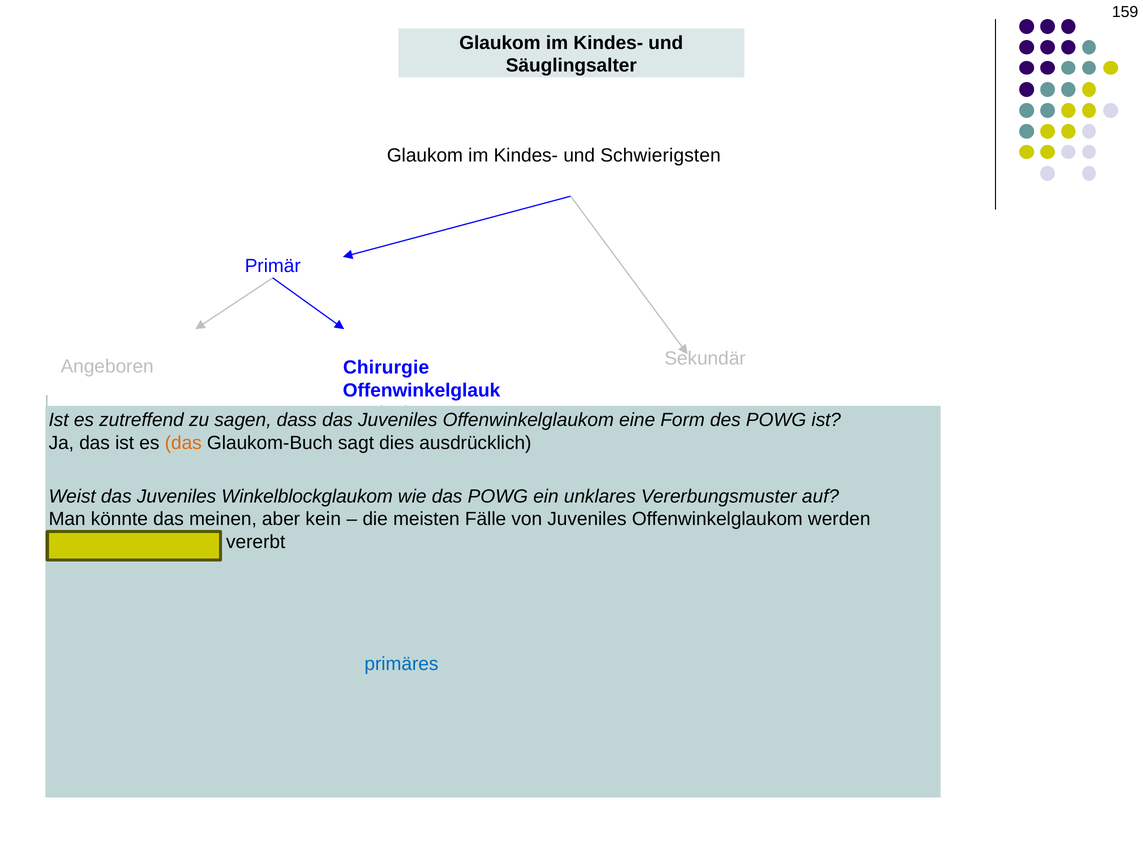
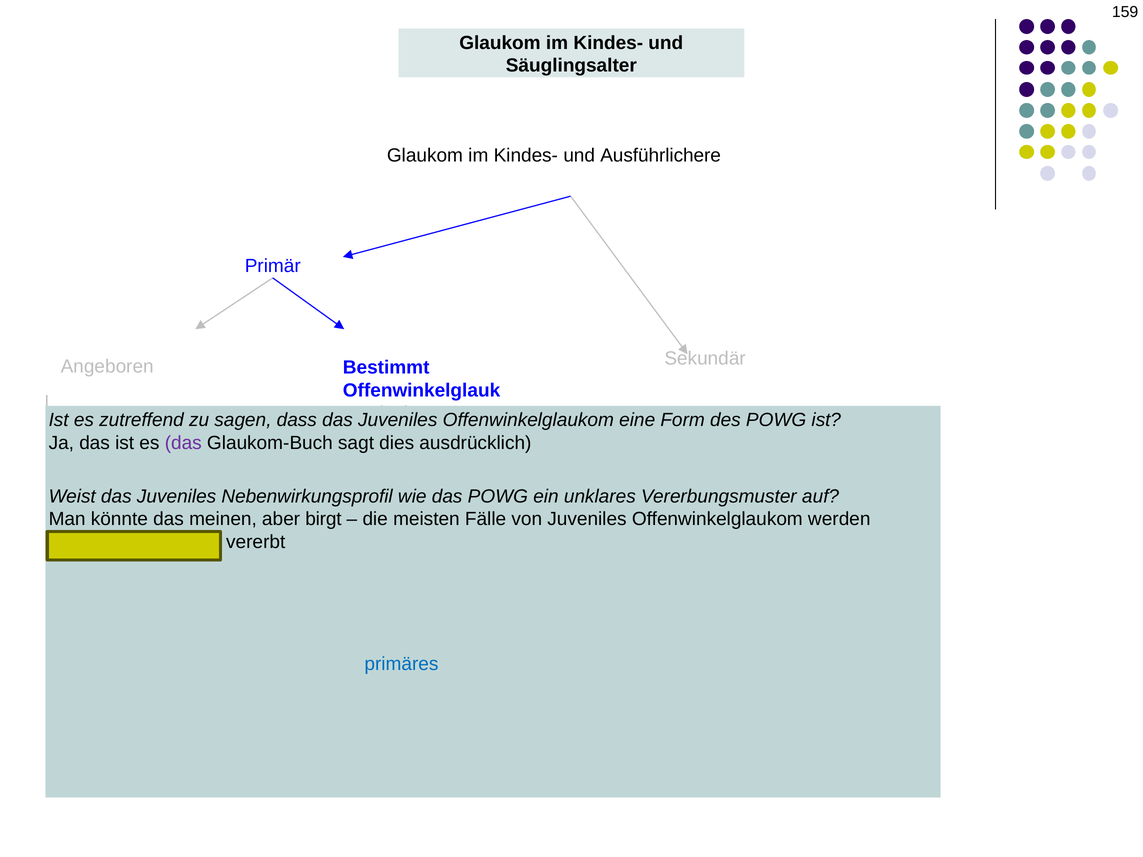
Schwierigsten: Schwierigsten -> Ausführlichere (661, 156)
Chirurgie: Chirurgie -> Bestimmt (386, 367)
das colour: orange -> purple (183, 443)
Winkelblockglaukom: Winkelblockglaukom -> Nebenwirkungsprofil (307, 497)
kein: kein -> birgt (323, 519)
